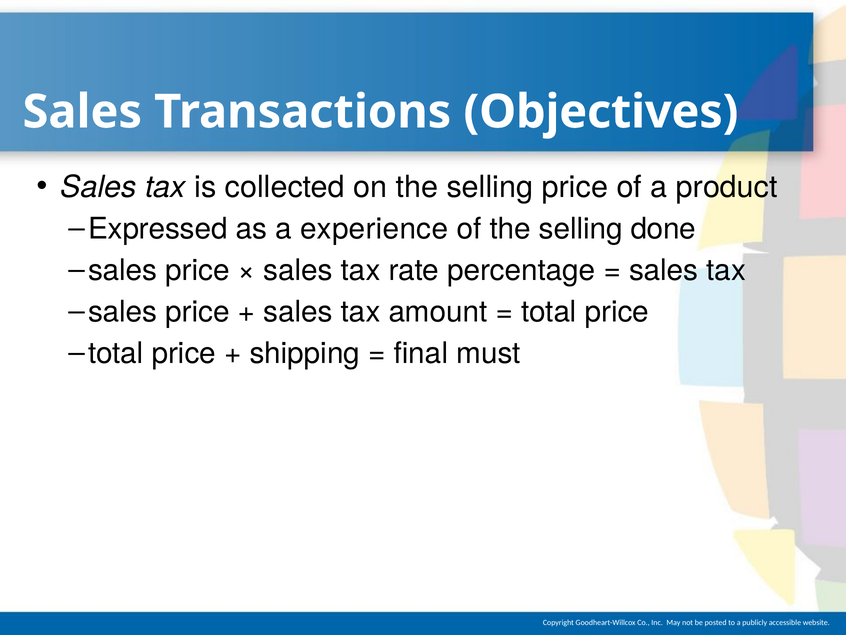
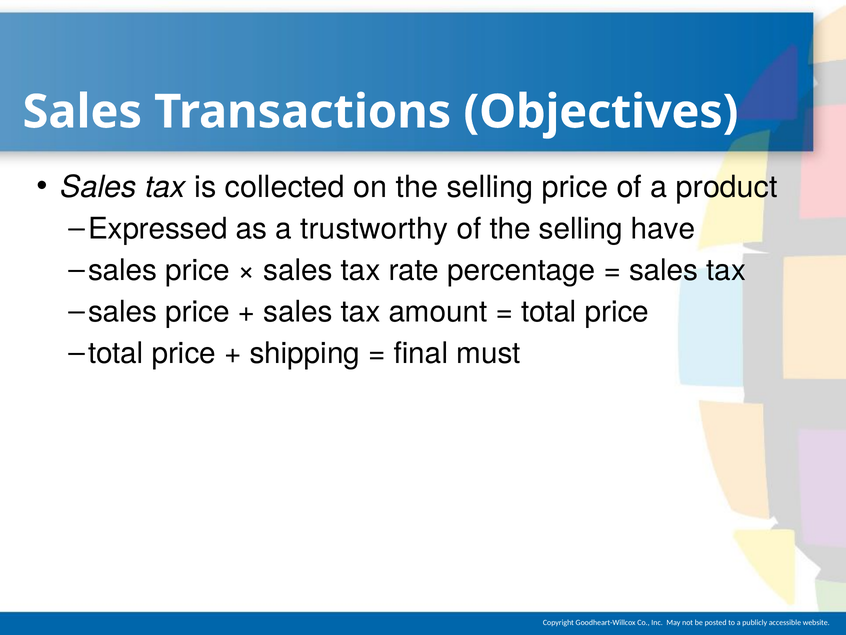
experience: experience -> trustworthy (374, 229)
done: done -> have (663, 229)
